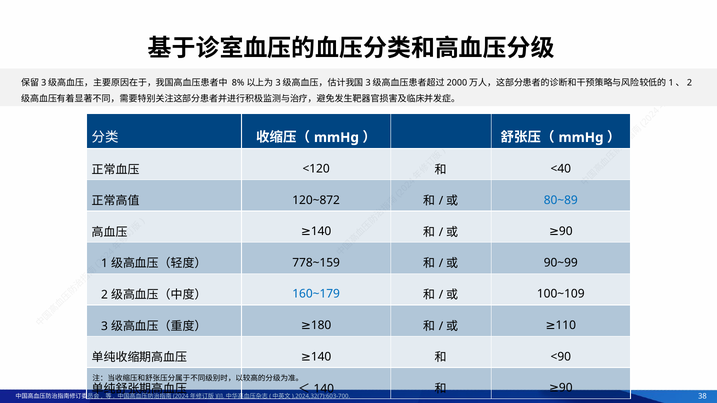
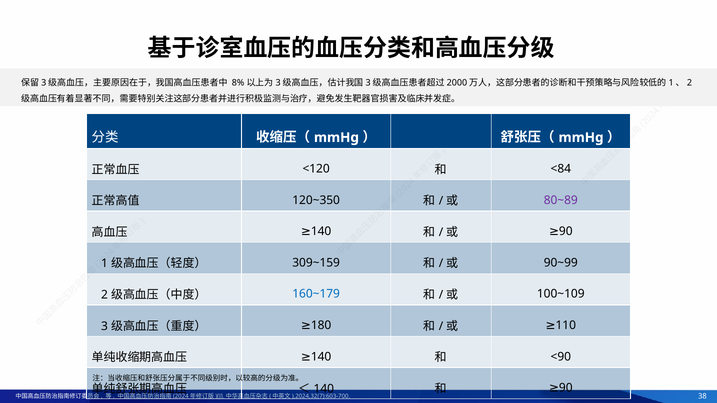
<40: <40 -> <84 (561, 169)
120~872: 120~872 -> 120~350 (316, 200)
80~89 colour: blue -> purple (561, 200)
778~159: 778~159 -> 309~159 (316, 263)
